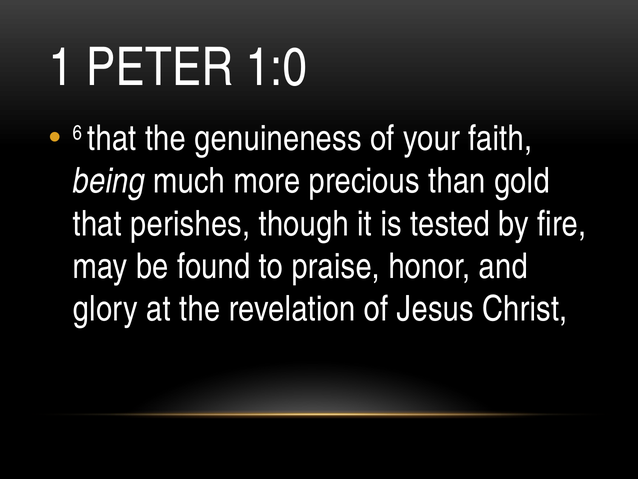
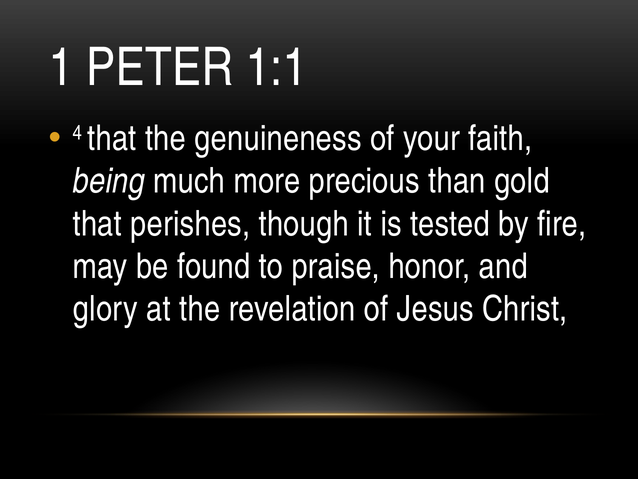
1:0: 1:0 -> 1:1 (277, 68)
6: 6 -> 4 (78, 133)
